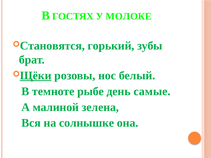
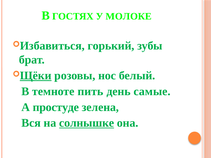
Становятся: Становятся -> Избавиться (52, 46)
рыбе: рыбе -> пить (90, 91)
малиной: малиной -> простуде (56, 107)
солнышке underline: none -> present (87, 123)
